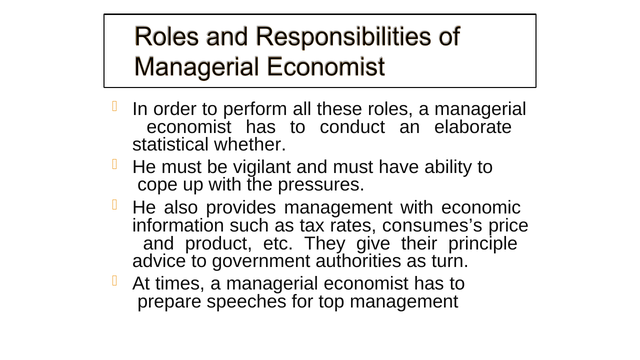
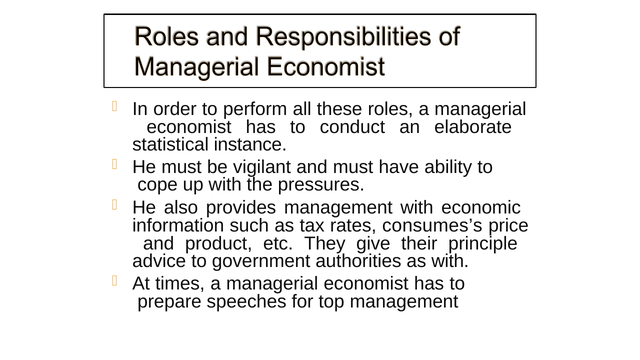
whether: whether -> instance (250, 145)
as turn: turn -> with (450, 261)
